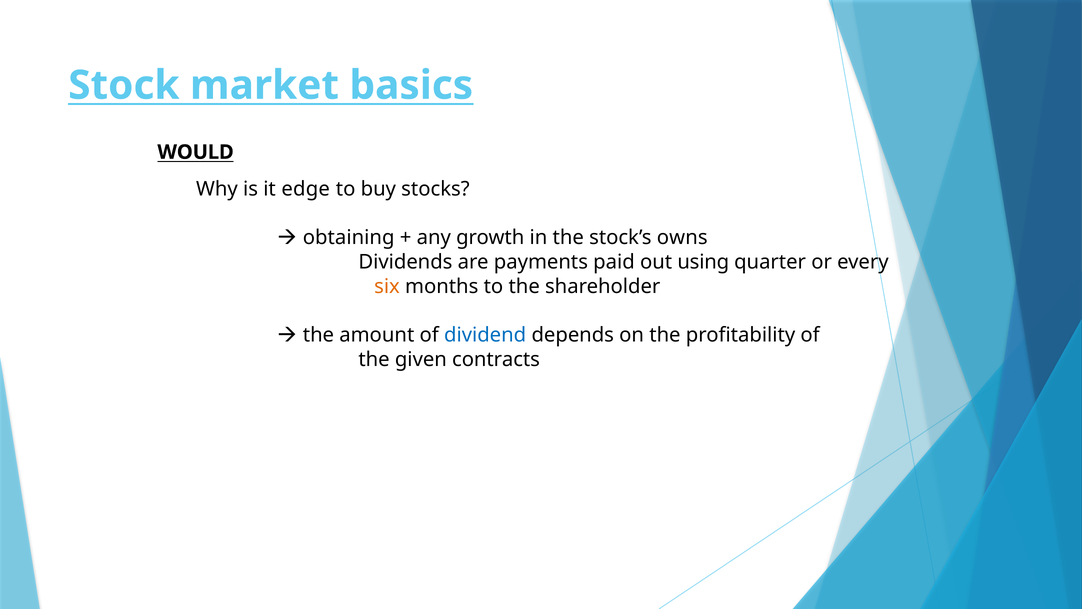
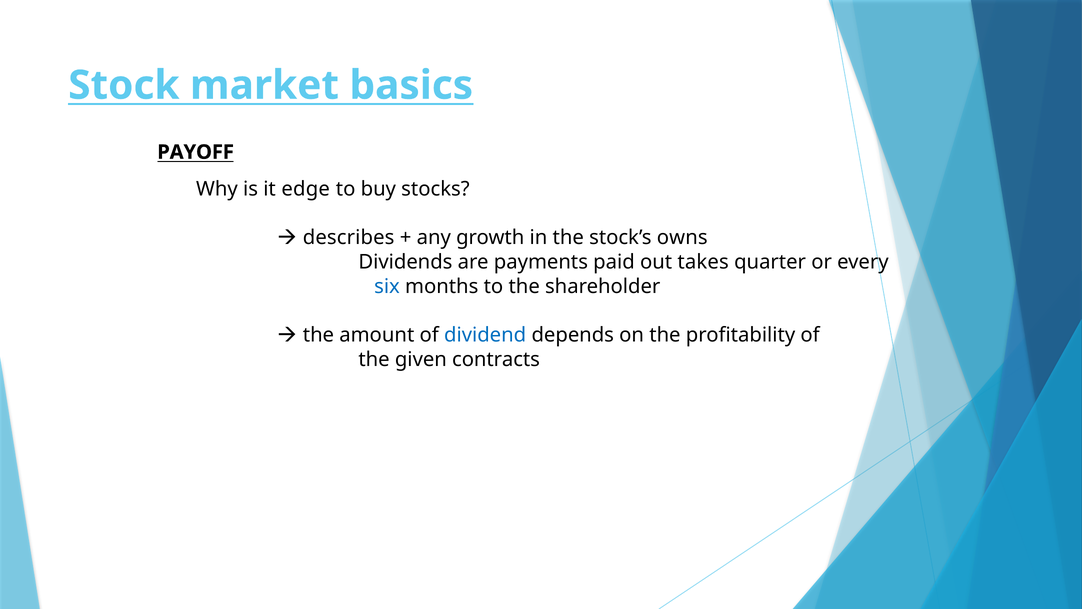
WOULD: WOULD -> PAYOFF (196, 152)
obtaining: obtaining -> describes (349, 238)
using: using -> takes (703, 262)
six colour: orange -> blue (387, 286)
